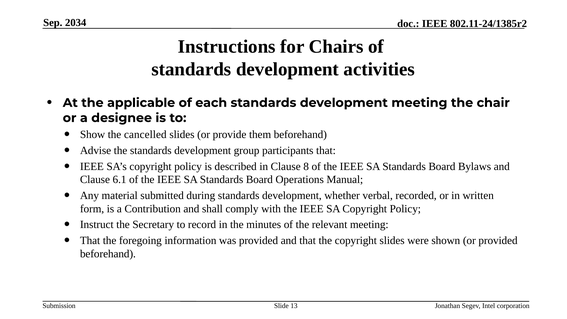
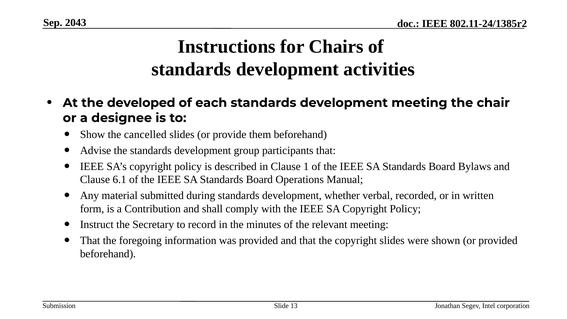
2034: 2034 -> 2043 (76, 23)
applicable: applicable -> developed (141, 103)
8: 8 -> 1 (306, 166)
